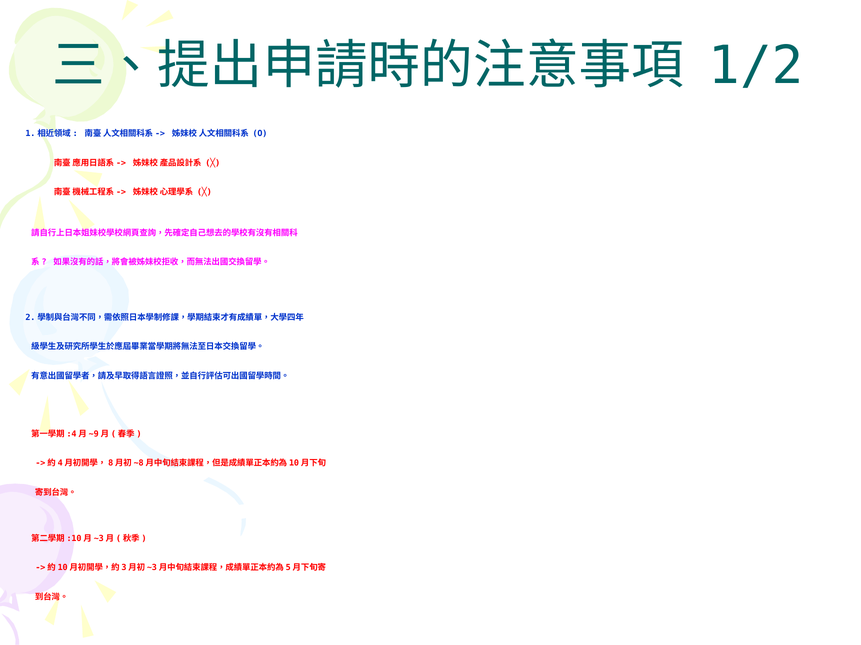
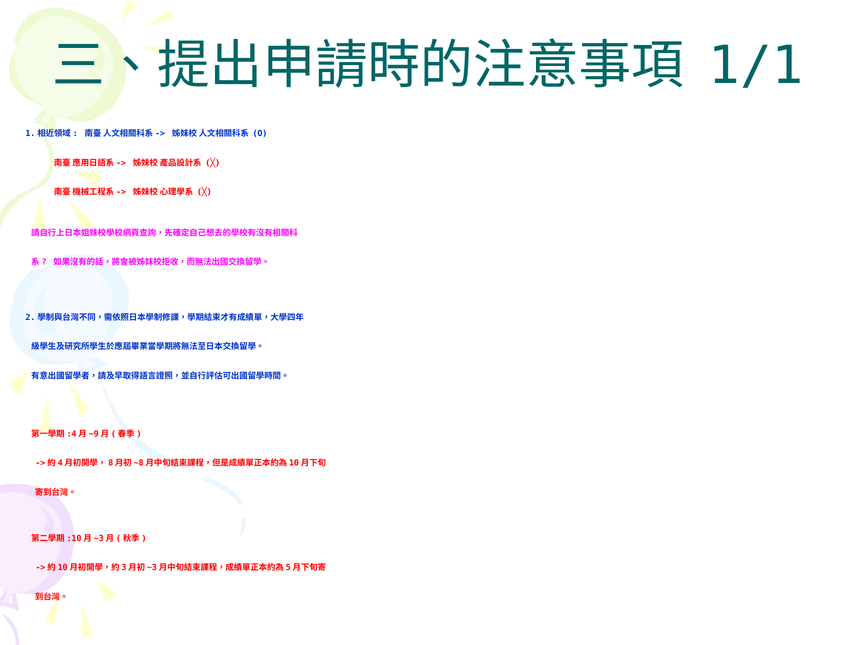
1/2: 1/2 -> 1/1 (756, 66)
